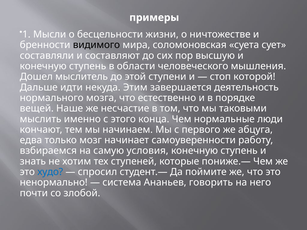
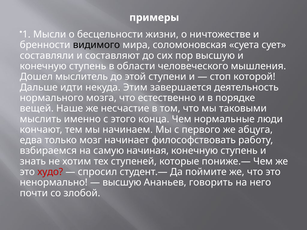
самоуверенности: самоуверенности -> философствовать (194, 140)
условия: условия -> начиная (148, 151)
худо colour: blue -> red (50, 172)
система: система -> высшую (122, 183)
